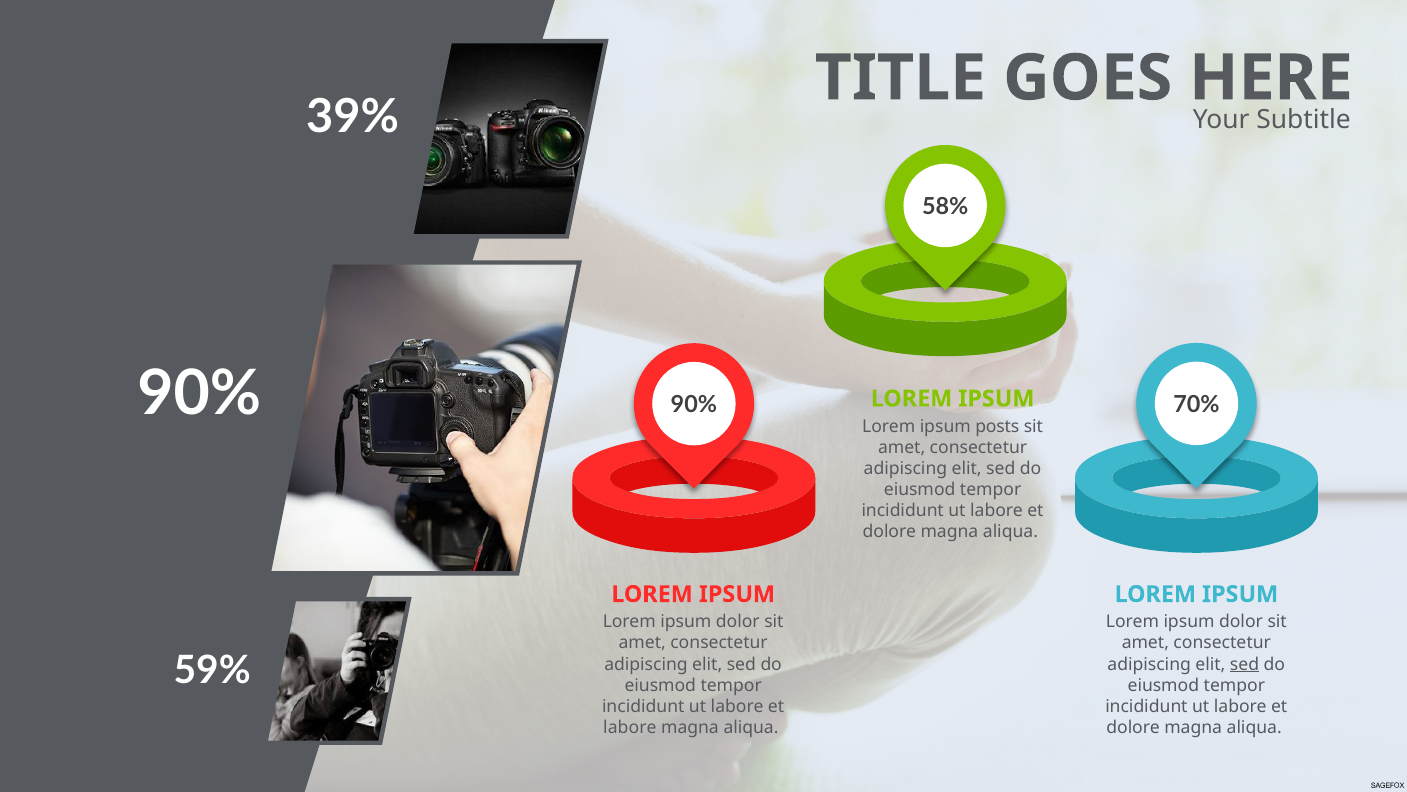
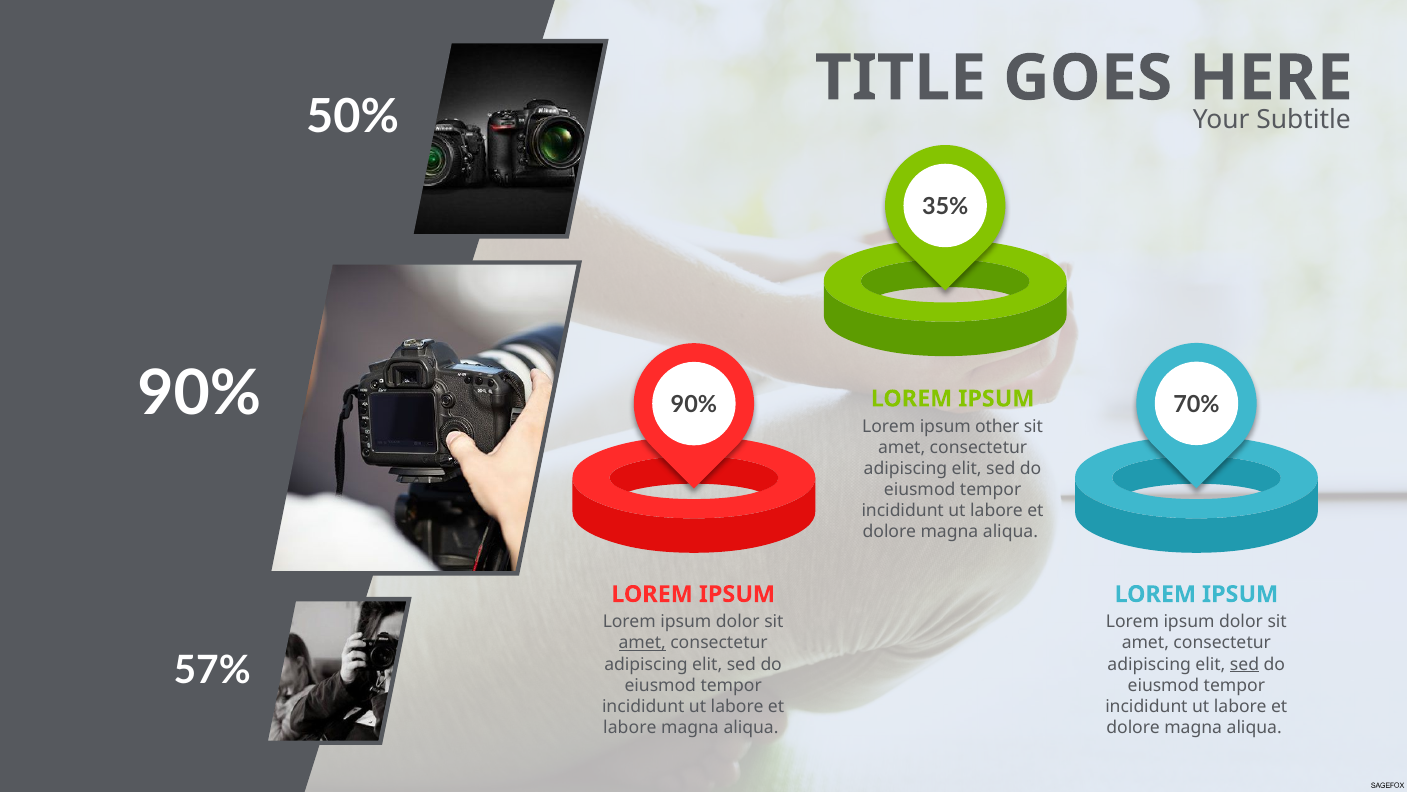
39%: 39% -> 50% (353, 117)
58%: 58% -> 35% (945, 207)
posts: posts -> other (997, 426)
amet underline: none -> present (642, 643)
59%: 59% -> 57% (212, 670)
